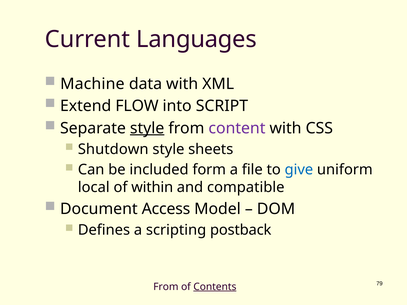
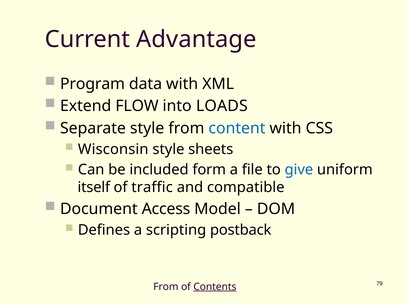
Languages: Languages -> Advantage (196, 39)
Machine: Machine -> Program (92, 84)
SCRIPT: SCRIPT -> LOADS (222, 106)
style underline: present -> none (147, 128)
content colour: purple -> blue (237, 128)
Shutdown: Shutdown -> Wisconsin (113, 149)
local: local -> itself (94, 188)
within: within -> traffic (152, 188)
